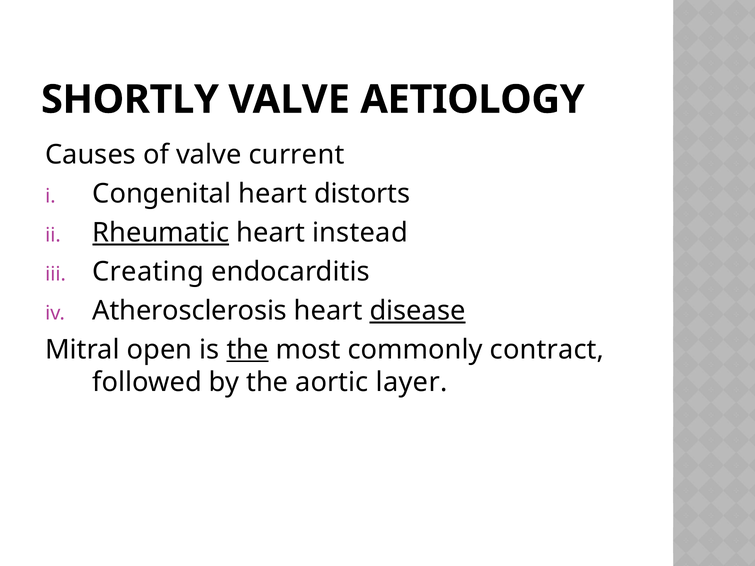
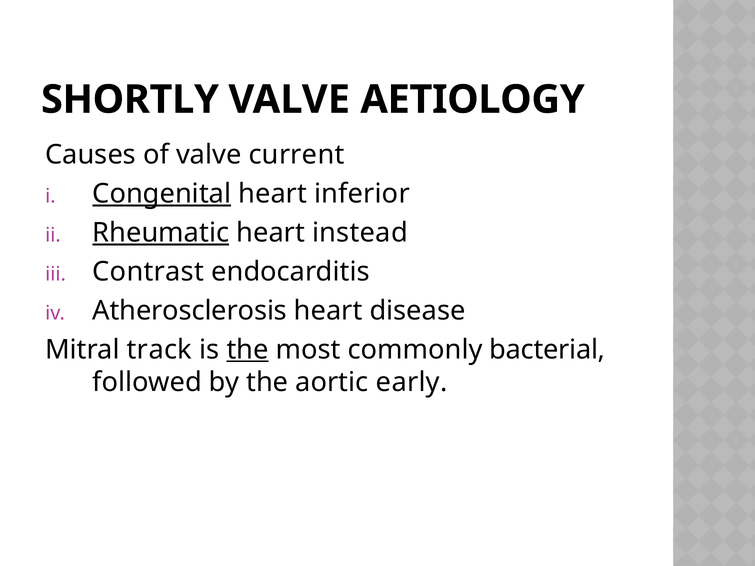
Congenital underline: none -> present (162, 194)
distorts: distorts -> inferior (362, 194)
Creating: Creating -> Contrast (148, 272)
disease underline: present -> none (418, 311)
open: open -> track (159, 350)
contract: contract -> bacterial (547, 350)
layer: layer -> early (412, 383)
